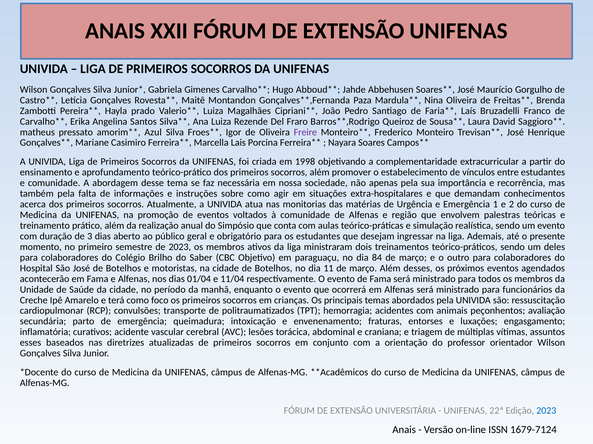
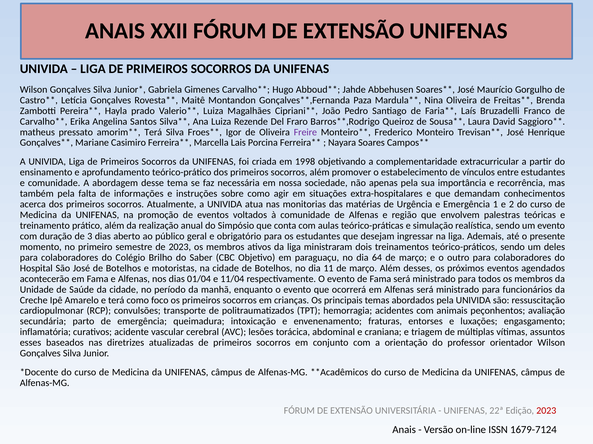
Azul: Azul -> Terá (153, 132)
84: 84 -> 64 (377, 258)
2023 colour: blue -> red (546, 411)
